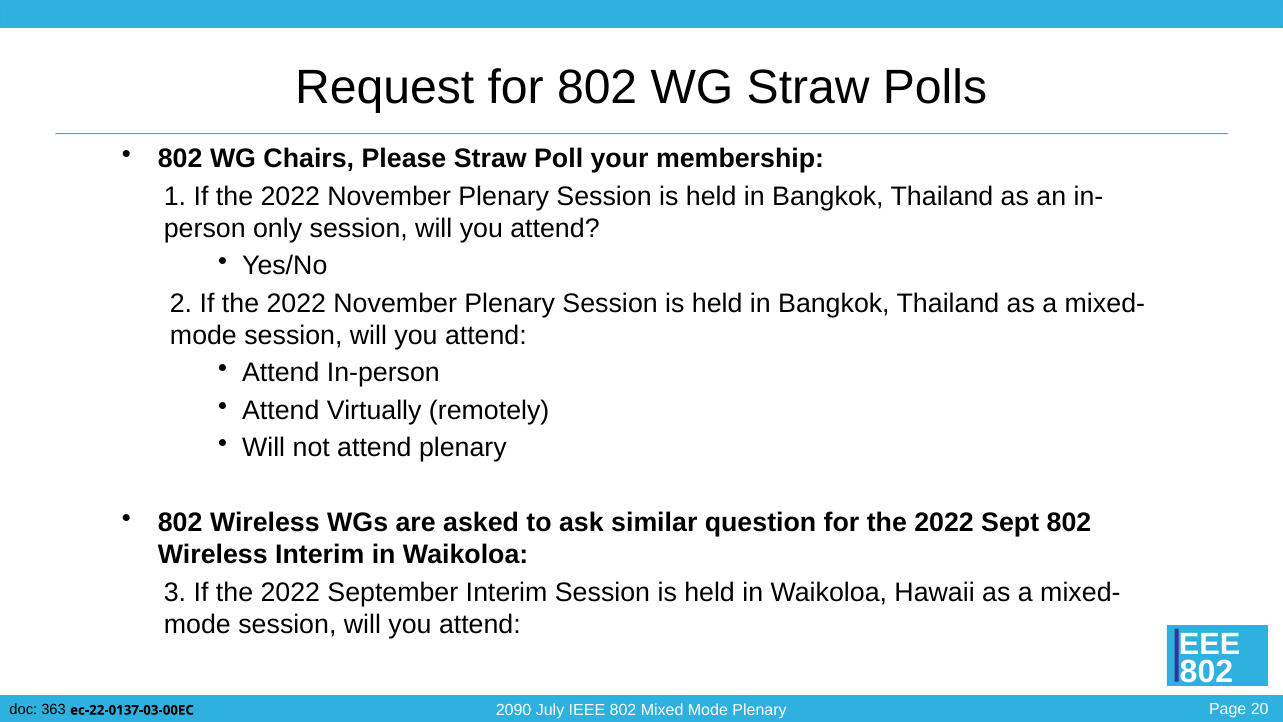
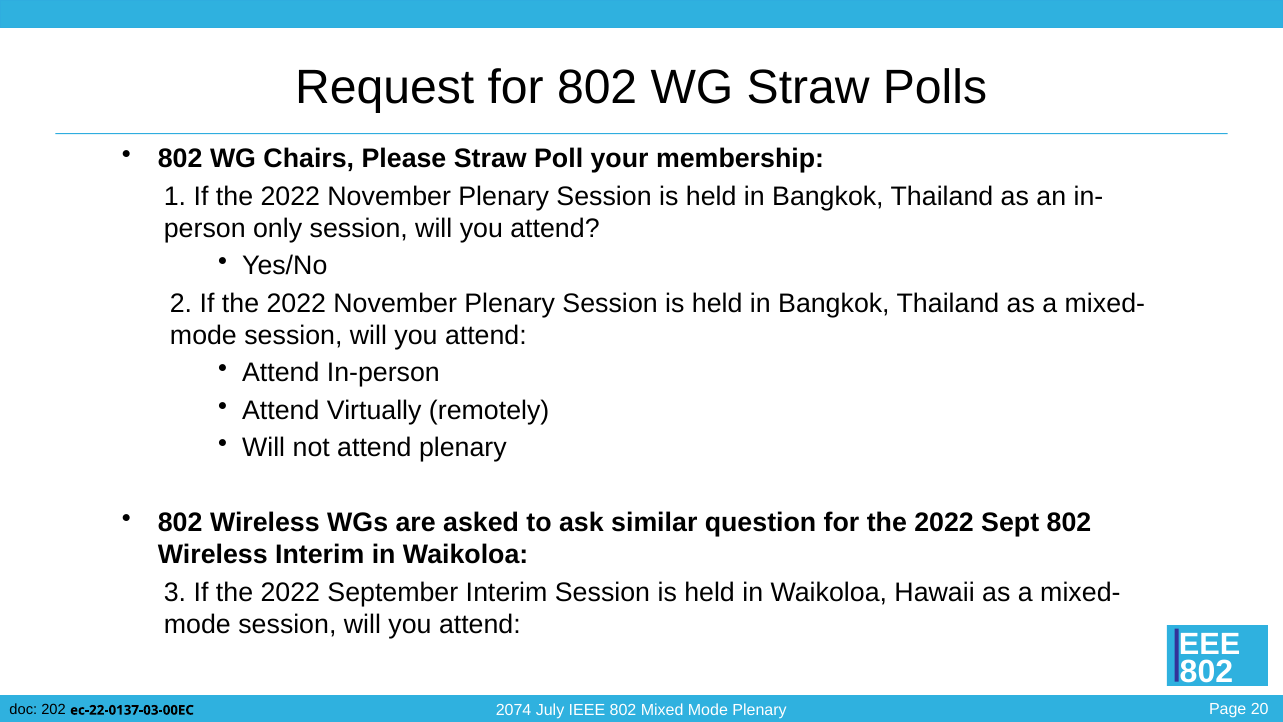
363: 363 -> 202 (54, 709)
2090: 2090 -> 2074 (514, 710)
